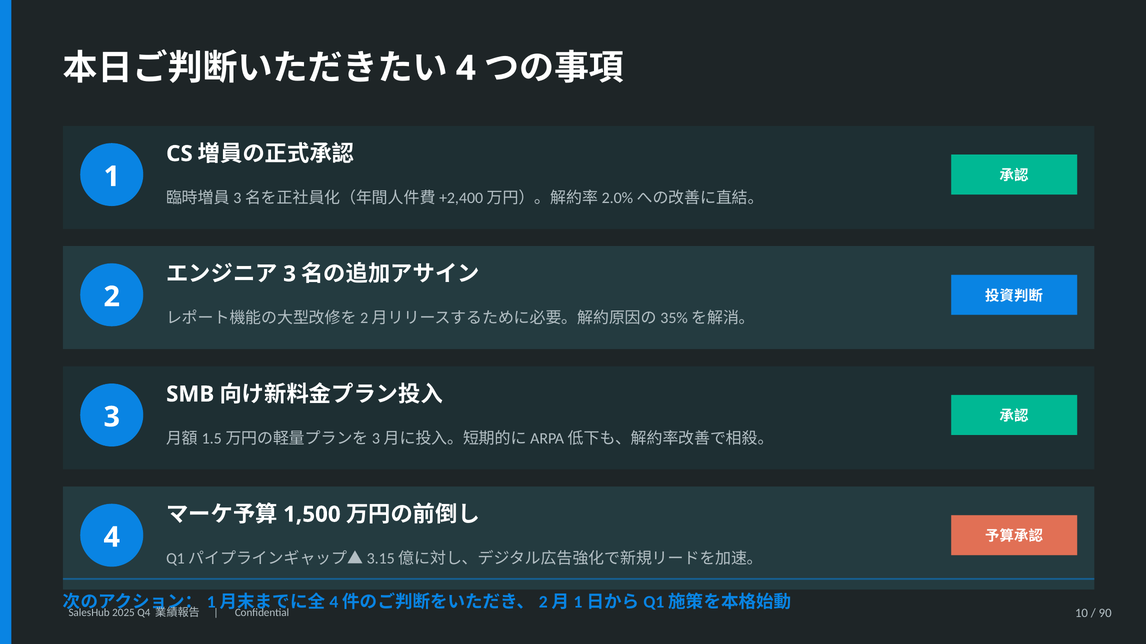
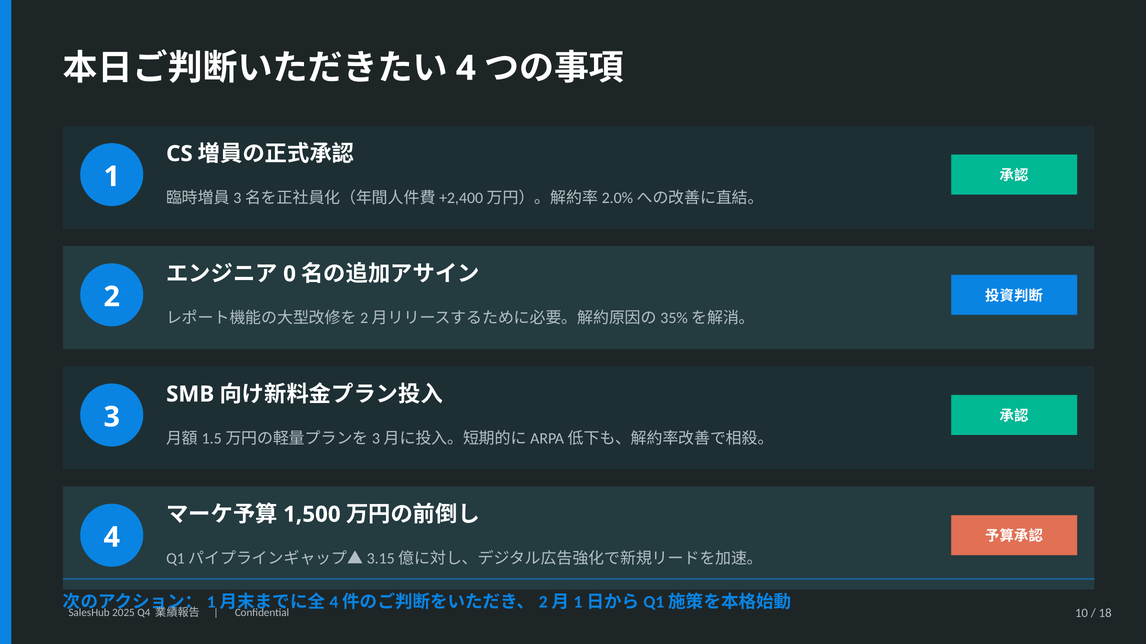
3: 3 -> 0 (290, 274)
90: 90 -> 18 (1105, 613)
